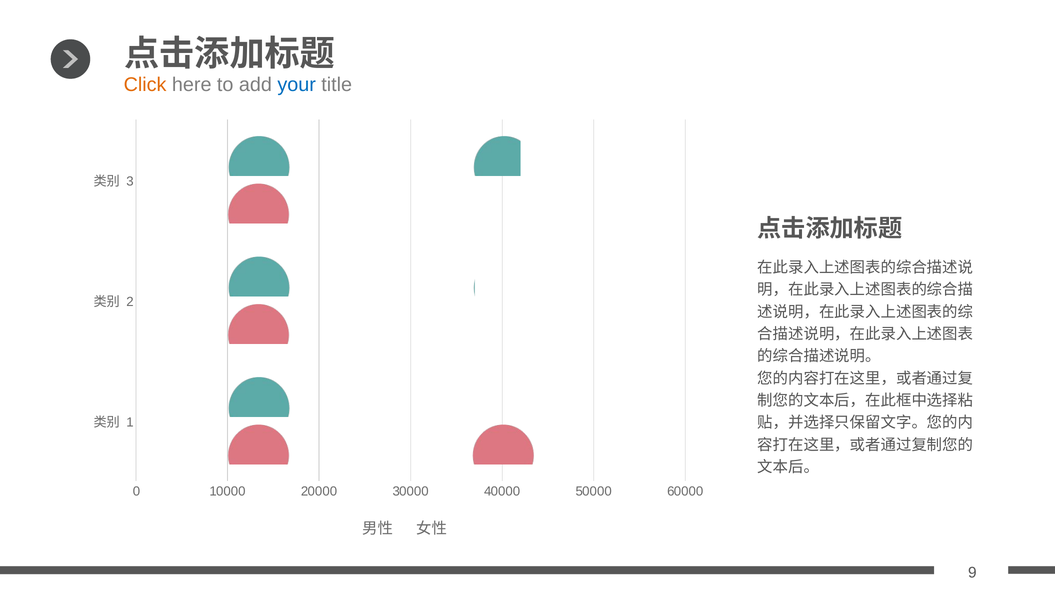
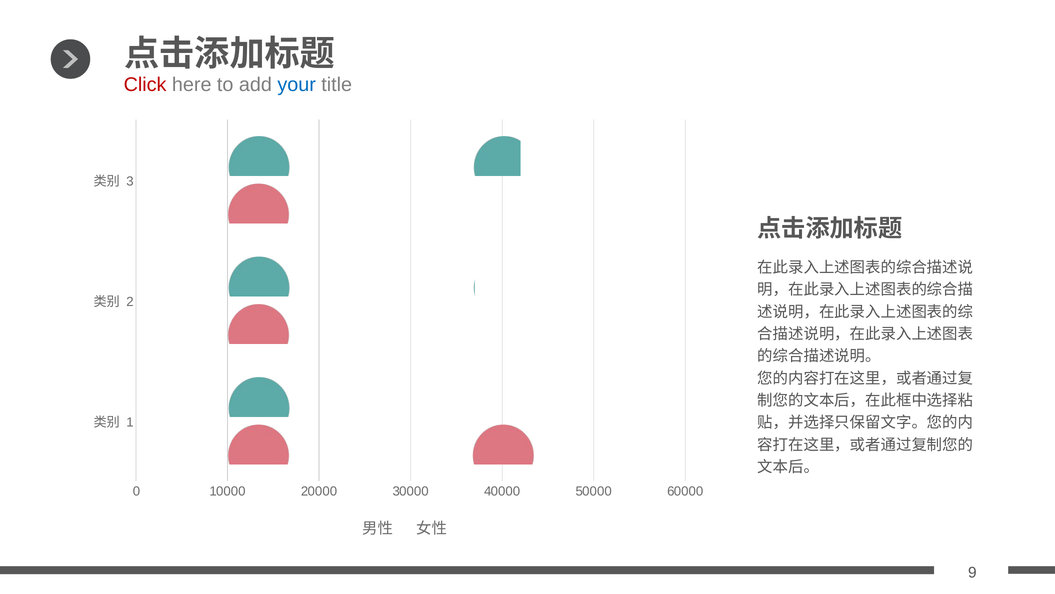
Click colour: orange -> red (145, 84)
